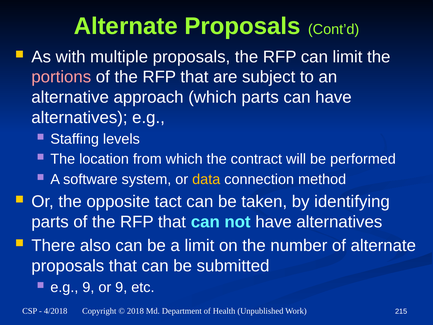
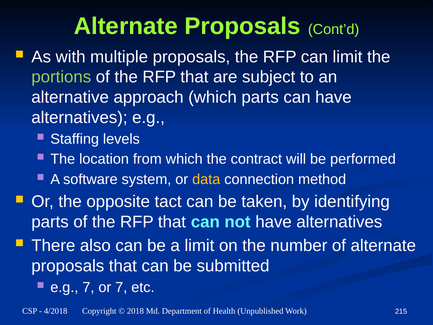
portions colour: pink -> light green (61, 77)
e.g 9: 9 -> 7 (88, 287)
or 9: 9 -> 7 (121, 287)
